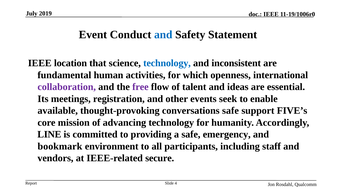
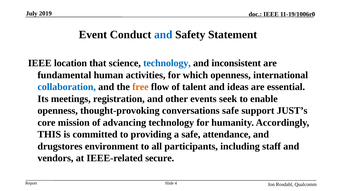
collaboration colour: purple -> blue (67, 87)
free colour: purple -> orange (140, 87)
available: available -> openness (58, 110)
FIVE’s: FIVE’s -> JUST’s (292, 110)
LINE: LINE -> THIS (49, 134)
emergency: emergency -> attendance (227, 134)
bookmark: bookmark -> drugstores (60, 146)
